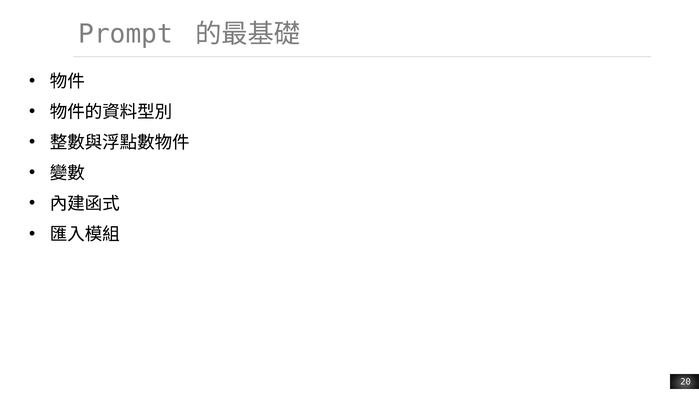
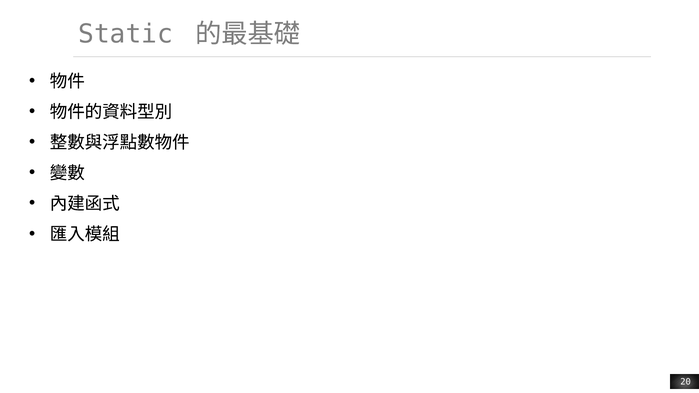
Prompt: Prompt -> Static (126, 34)
